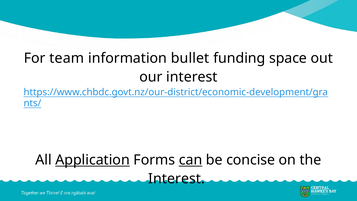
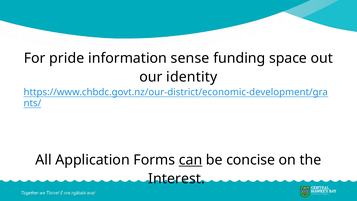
team: team -> pride (67, 58)
bullet: bullet -> sense (190, 58)
our interest: interest -> identity (192, 77)
Application underline: present -> none (93, 160)
